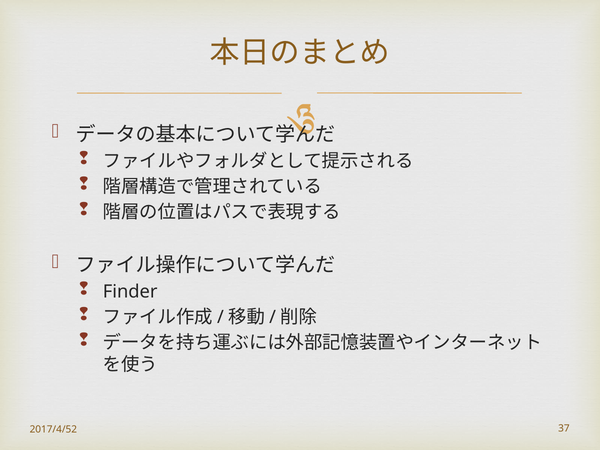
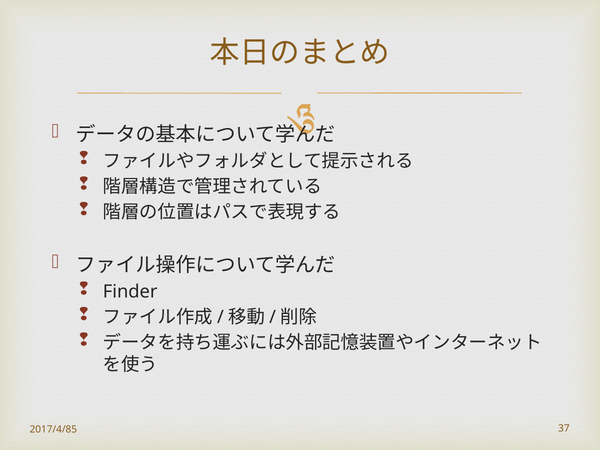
2017/4/52: 2017/4/52 -> 2017/4/85 (53, 429)
